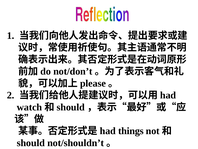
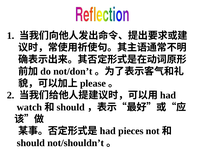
things: things -> pieces (131, 131)
